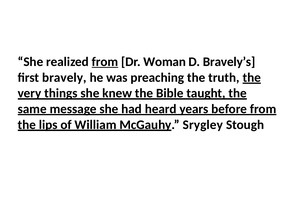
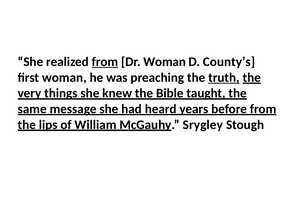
Bravely’s: Bravely’s -> County’s (229, 62)
first bravely: bravely -> woman (64, 78)
truth underline: none -> present (224, 78)
